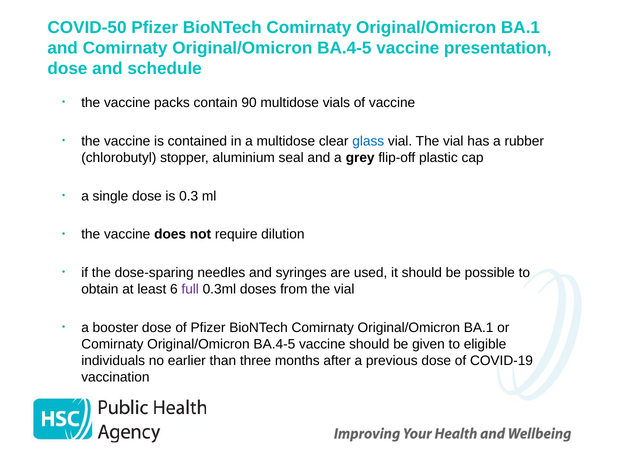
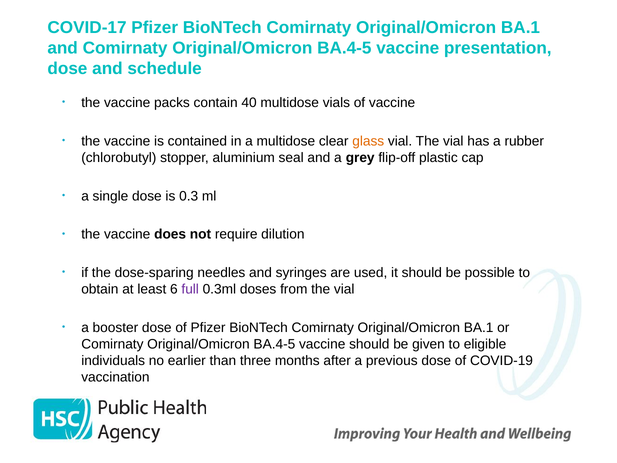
COVID-50: COVID-50 -> COVID-17 (87, 27)
90: 90 -> 40 (249, 103)
glass colour: blue -> orange (368, 141)
